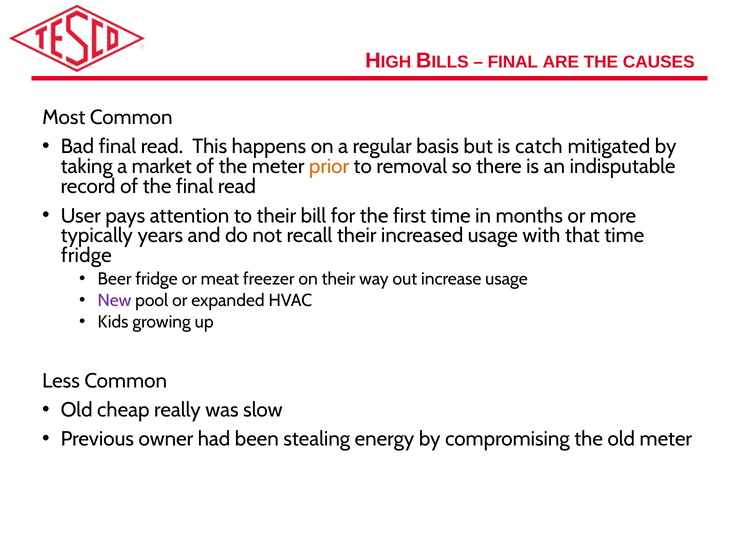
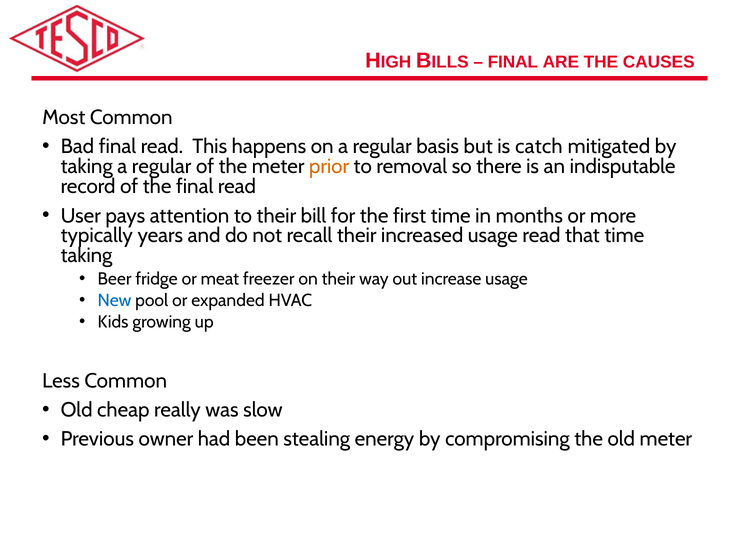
taking a market: market -> regular (162, 167)
usage with: with -> read (541, 236)
fridge: fridge -> taking (86, 256)
New colour: purple -> blue (114, 301)
